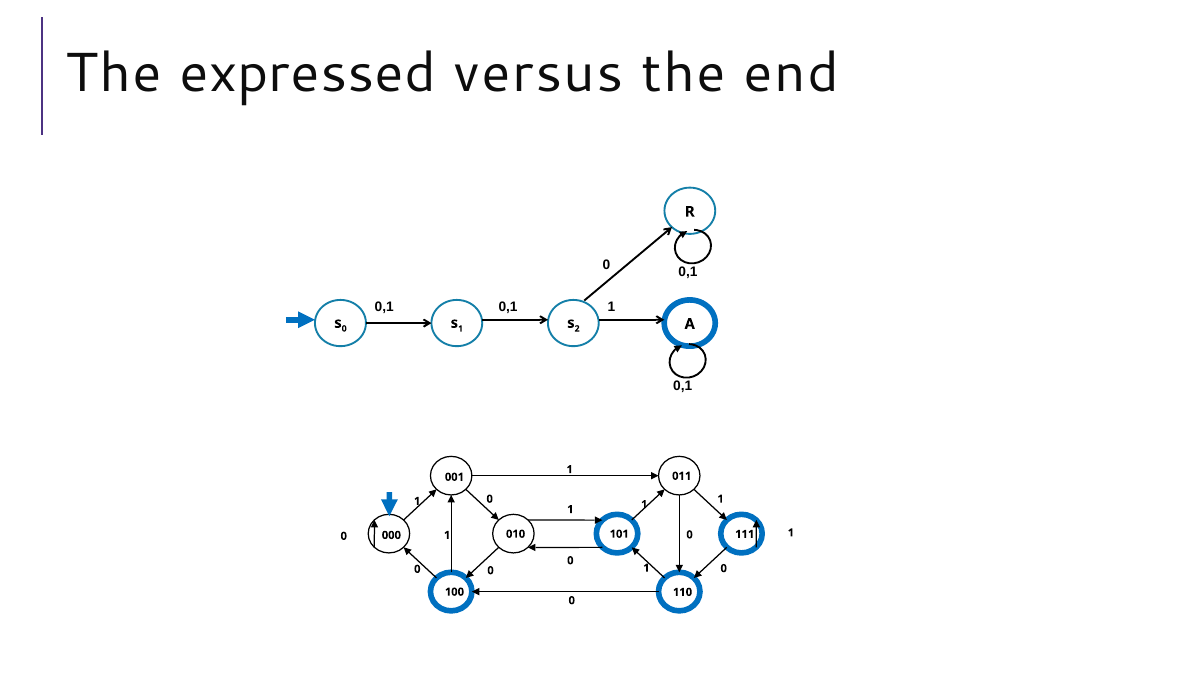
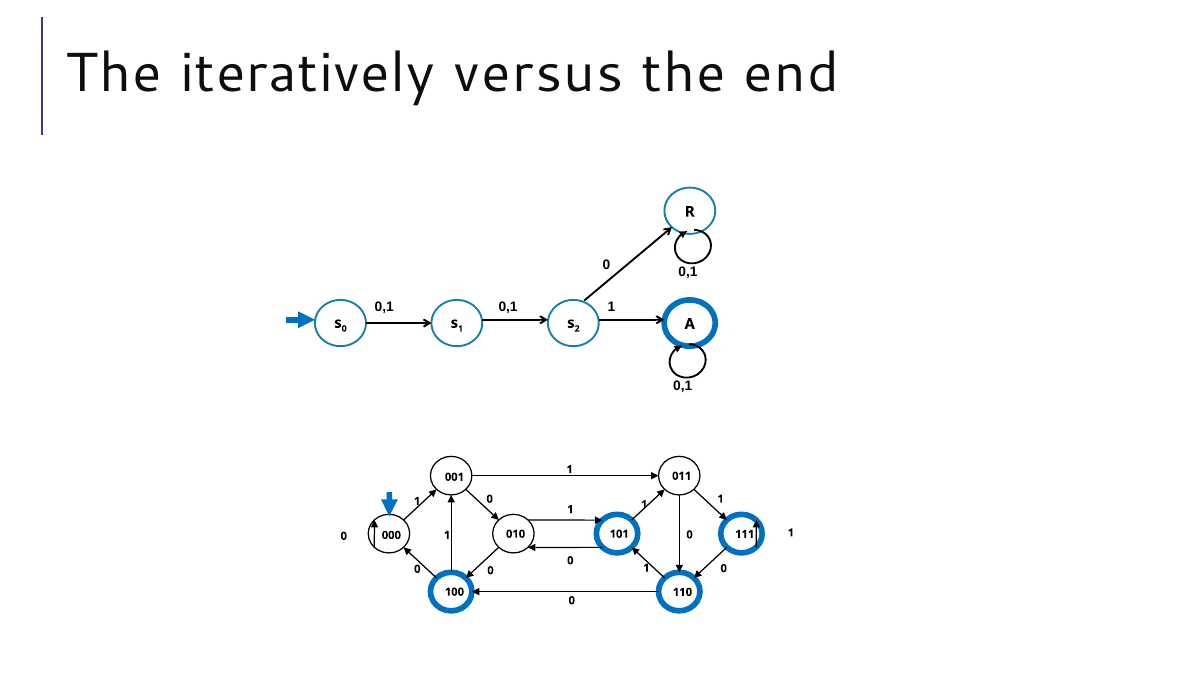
expressed: expressed -> iteratively (308, 74)
